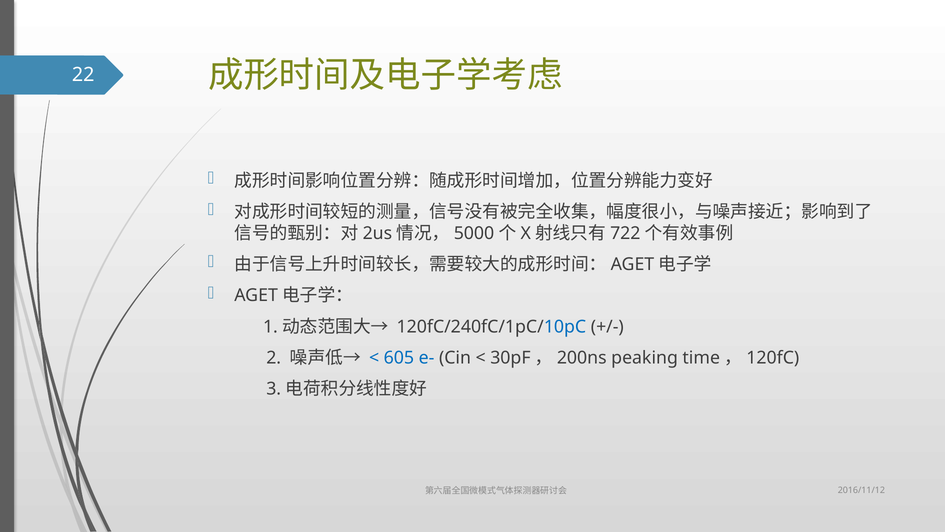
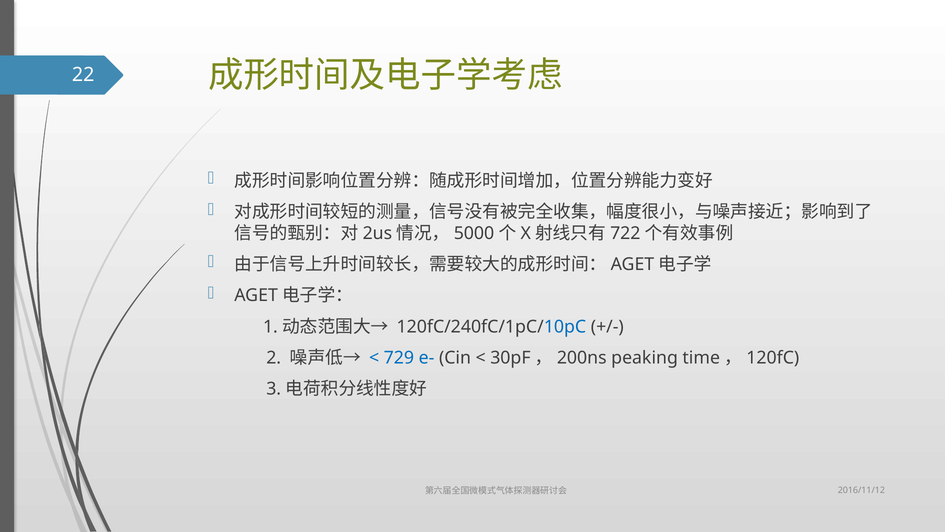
605: 605 -> 729 (399, 358)
